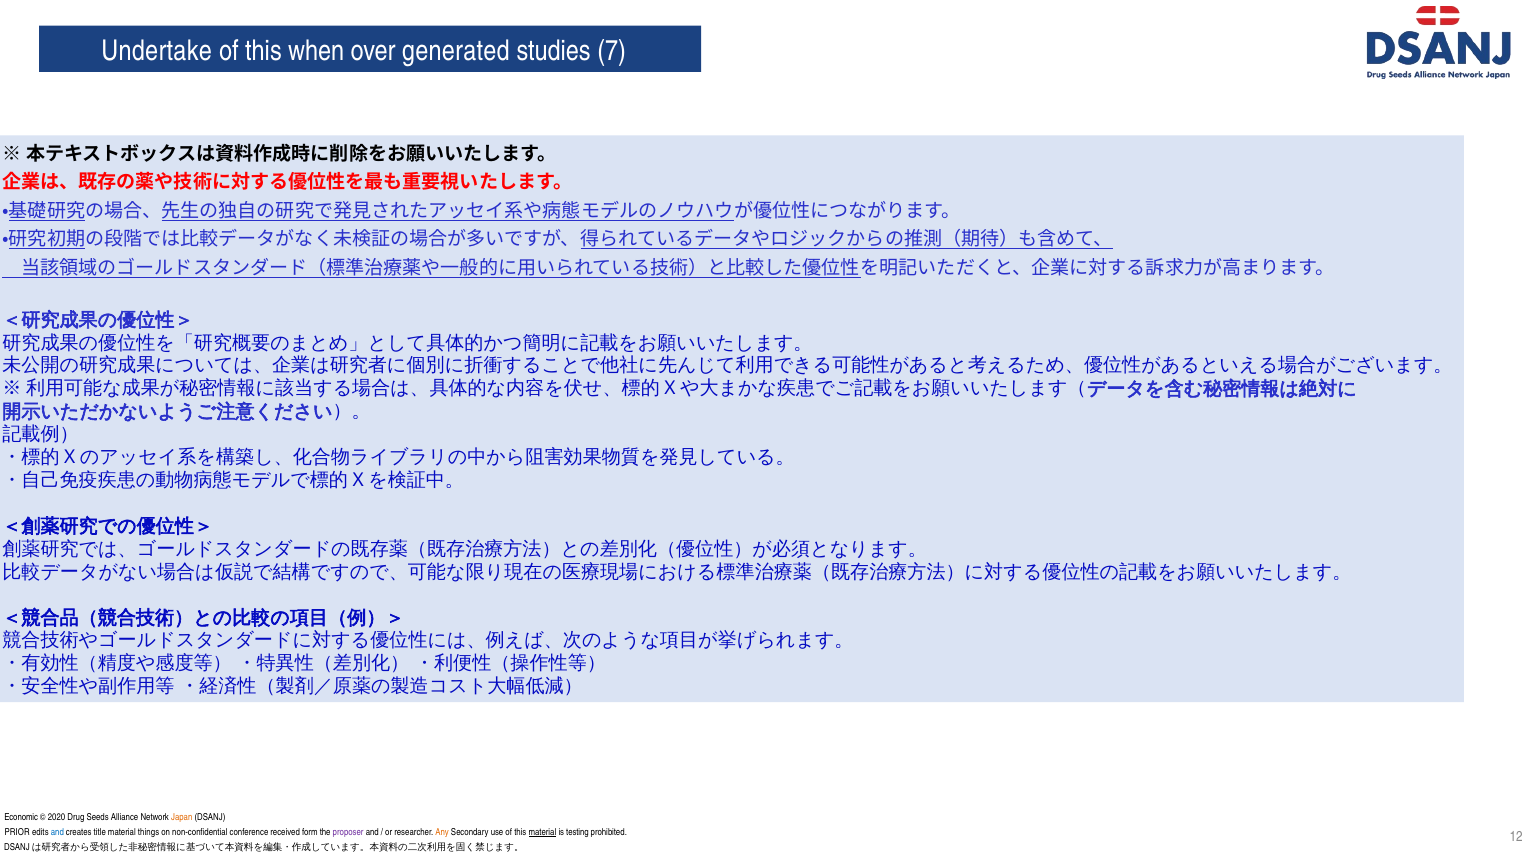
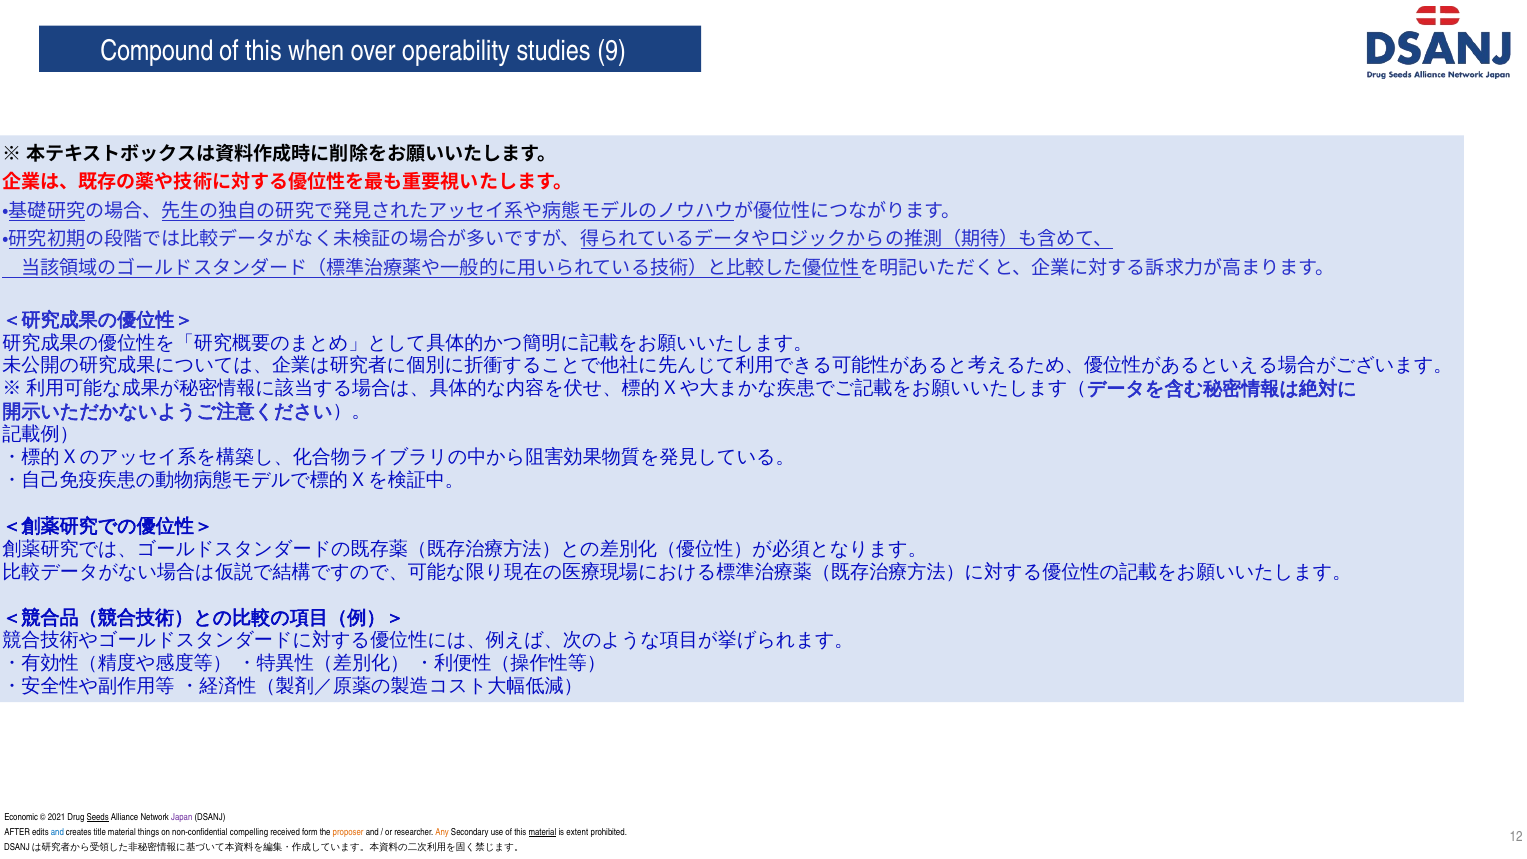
Undertake: Undertake -> Compound (157, 51)
generated: generated -> operability (456, 51)
7: 7 -> 9 (612, 51)
2020: 2020 -> 2021 (57, 817)
Seeds underline: none -> present (98, 817)
Japan colour: orange -> purple (182, 817)
PRIOR: PRIOR -> AFTER (17, 832)
conference: conference -> compelling (249, 832)
proposer colour: purple -> orange (348, 832)
testing: testing -> extent (577, 832)
